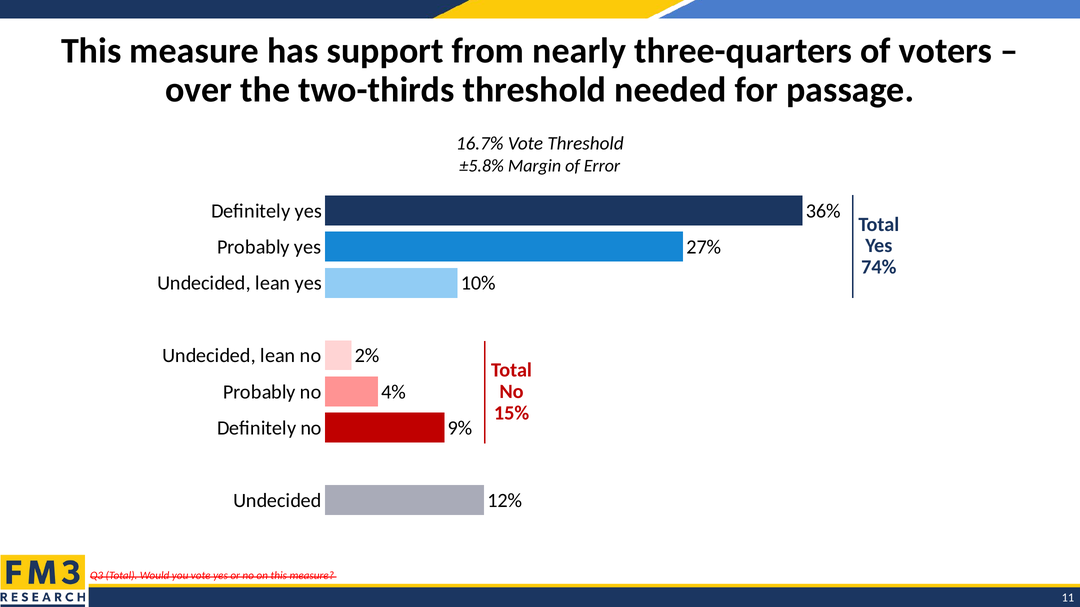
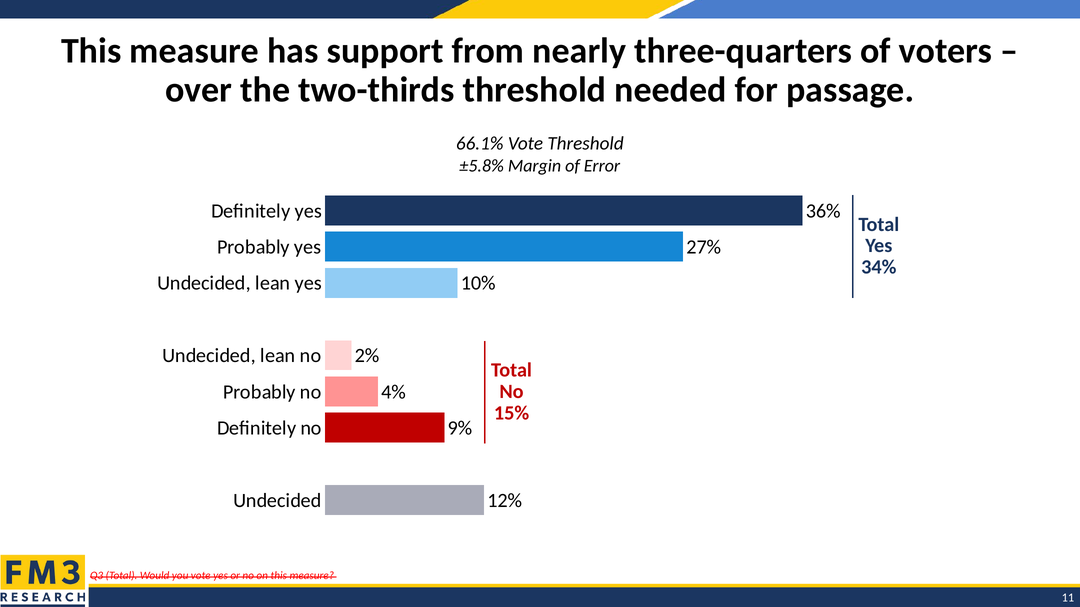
16.7%: 16.7% -> 66.1% (480, 144)
74%: 74% -> 34% (879, 267)
